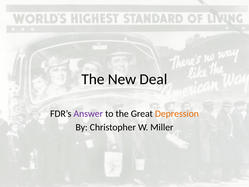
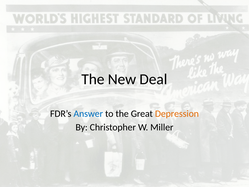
Answer colour: purple -> blue (88, 114)
